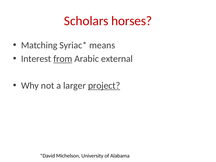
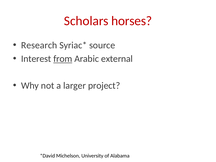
Matching: Matching -> Research (39, 45)
means: means -> source (102, 45)
project underline: present -> none (104, 86)
